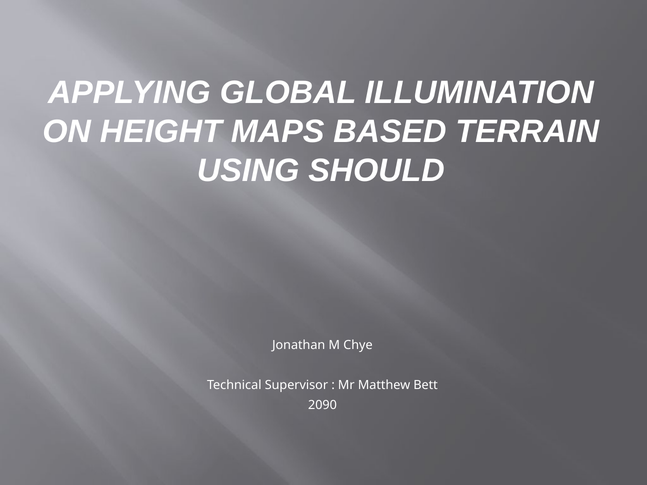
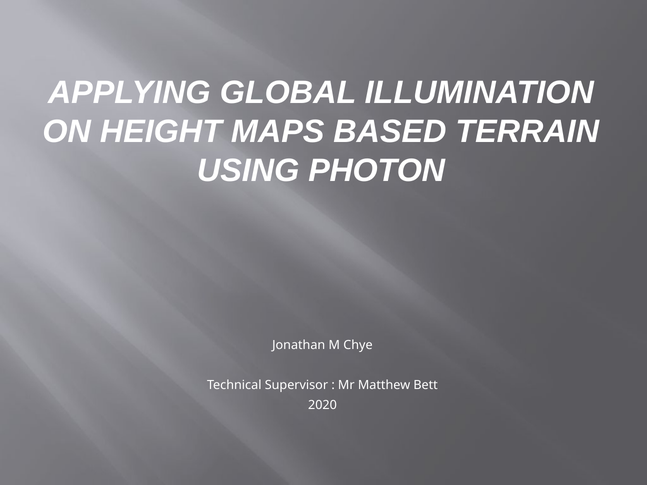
SHOULD: SHOULD -> PHOTON (377, 170)
2090: 2090 -> 2020 (322, 406)
